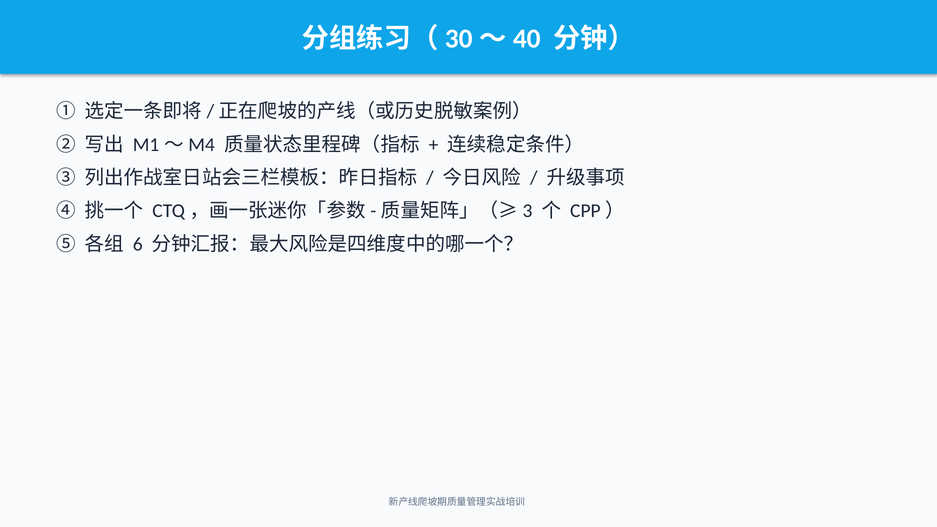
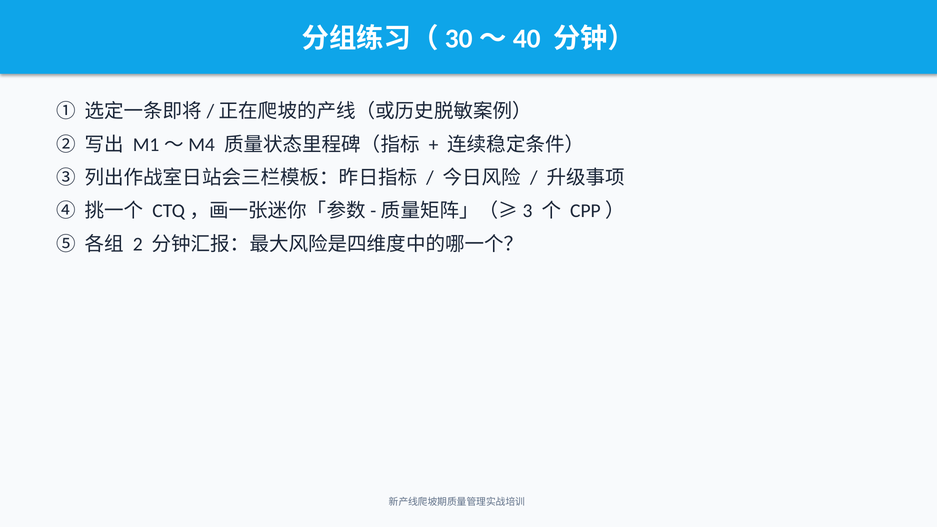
6: 6 -> 2 (138, 244)
